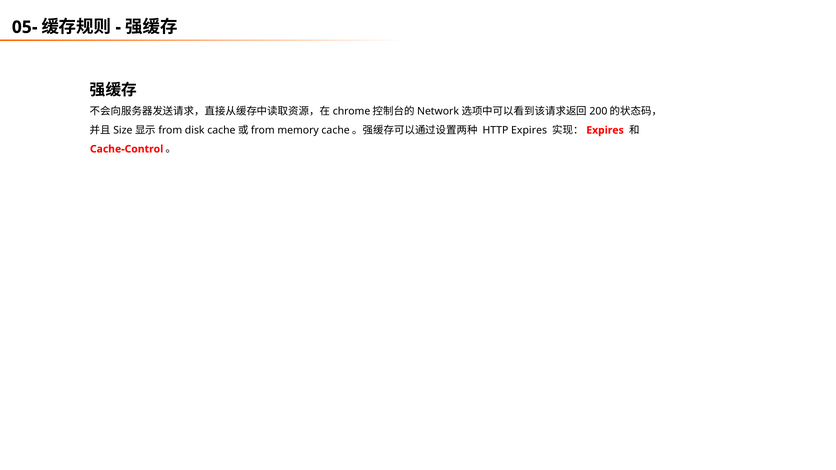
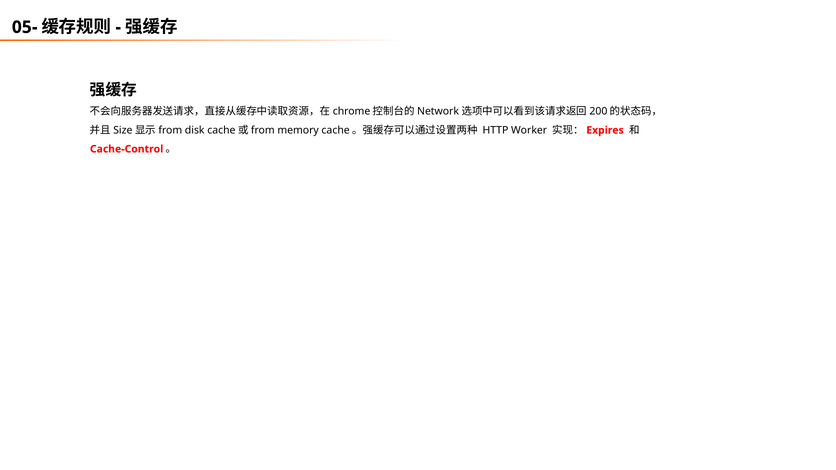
HTTP Expires: Expires -> Worker (529, 130)
